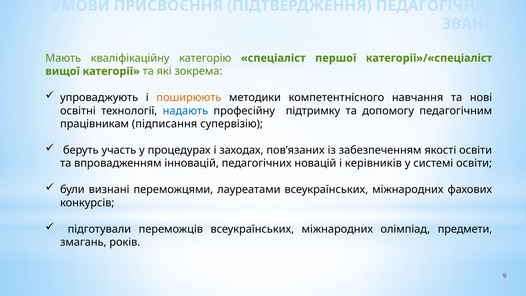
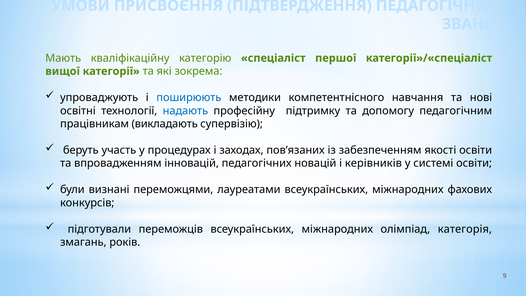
поширюють colour: orange -> blue (189, 98)
підписання: підписання -> викладають (165, 124)
предмети: предмети -> категорія (465, 229)
